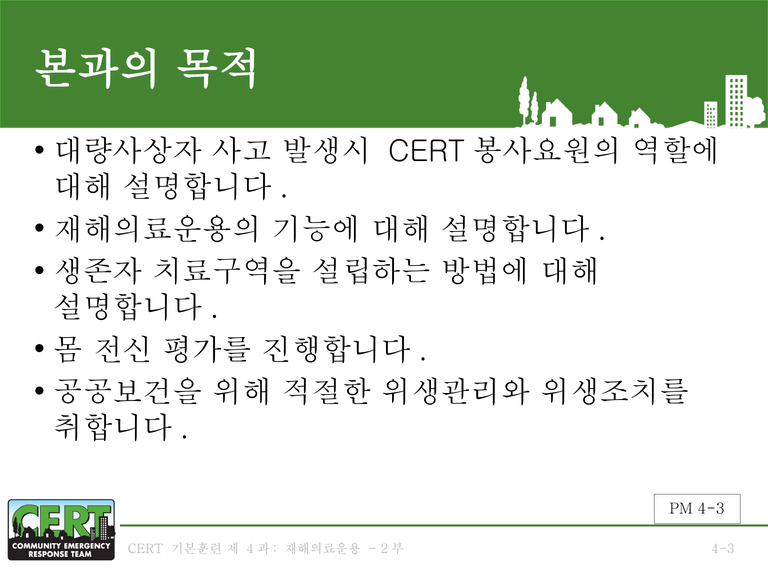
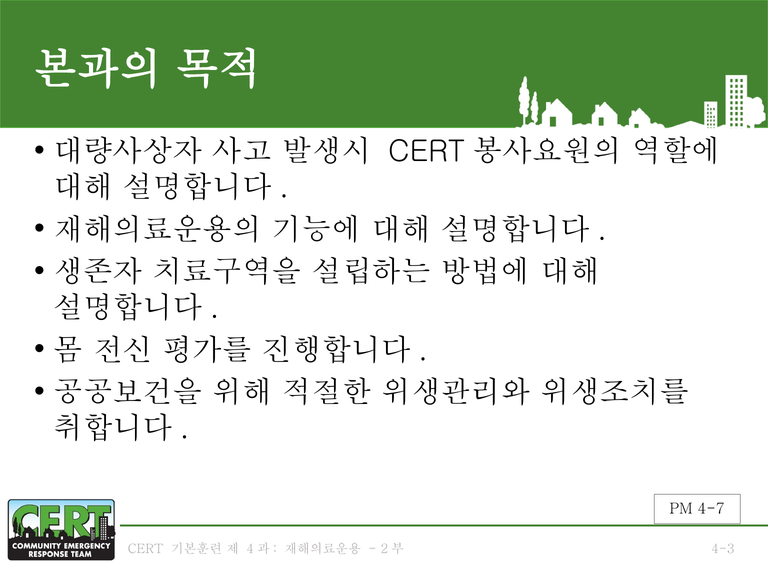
PM 4-3: 4-3 -> 4-7 (711, 509)
